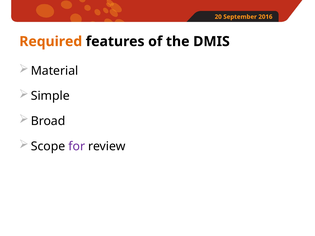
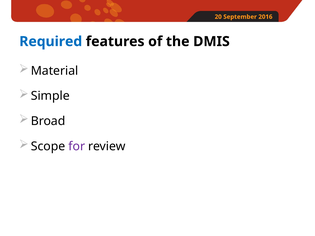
Required colour: orange -> blue (51, 42)
